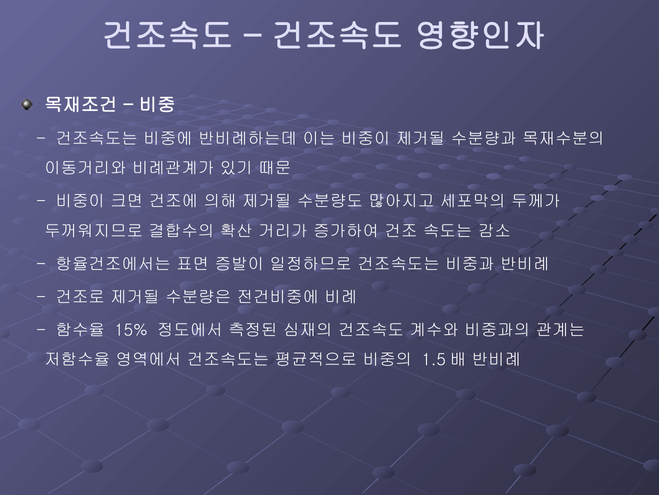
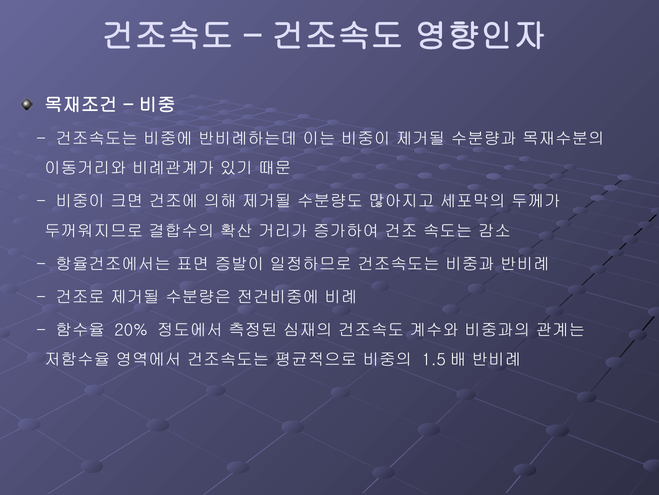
15%: 15% -> 20% (131, 330)
